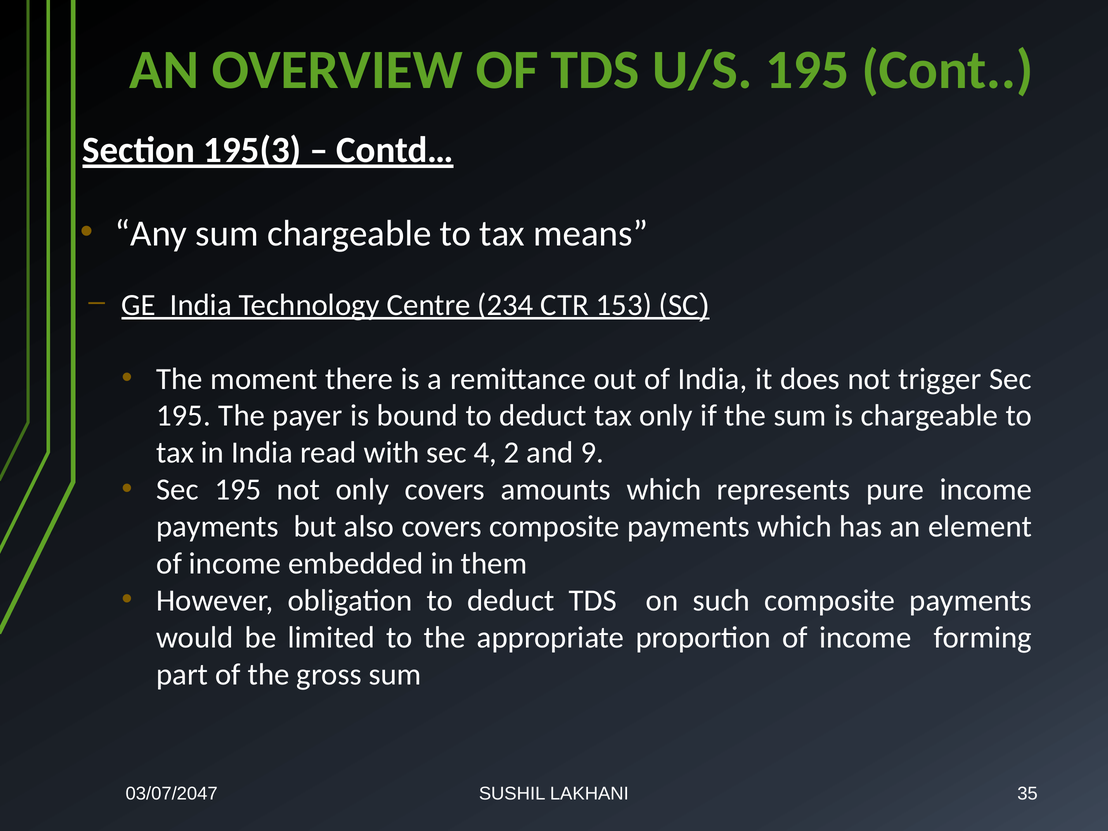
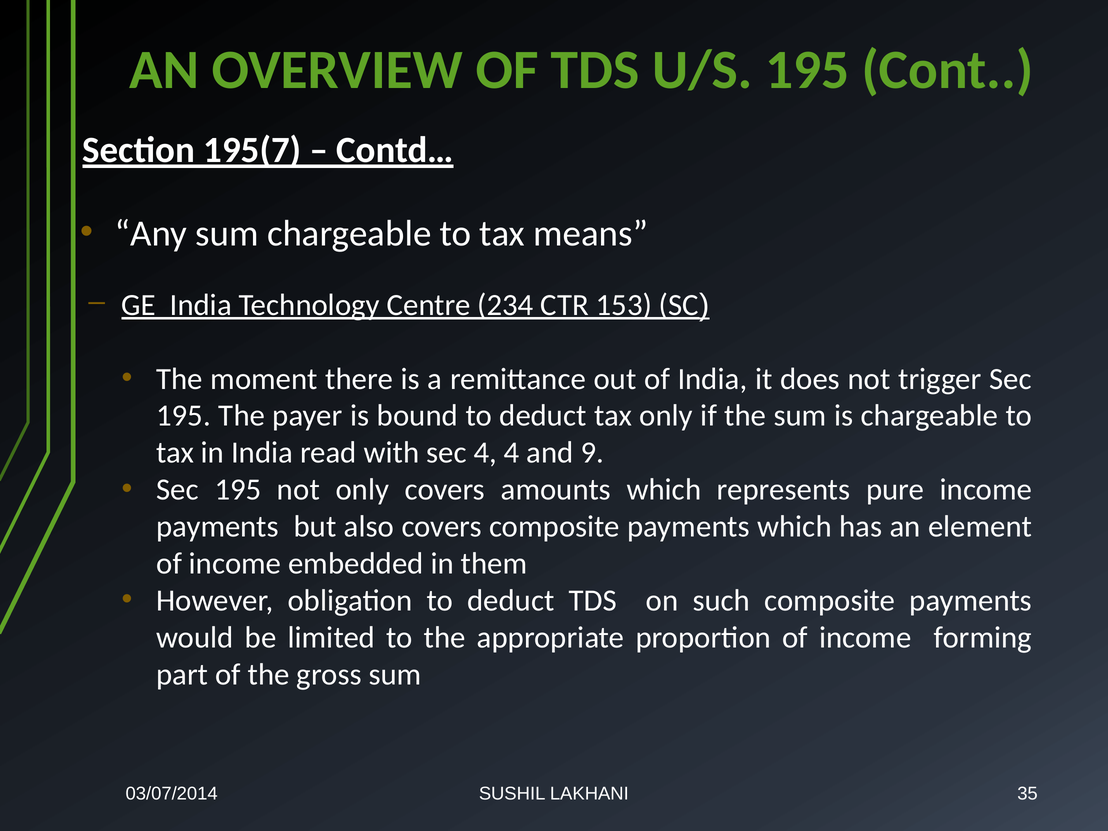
195(3: 195(3 -> 195(7 (252, 150)
4 2: 2 -> 4 (512, 453)
03/07/2047: 03/07/2047 -> 03/07/2014 (172, 794)
